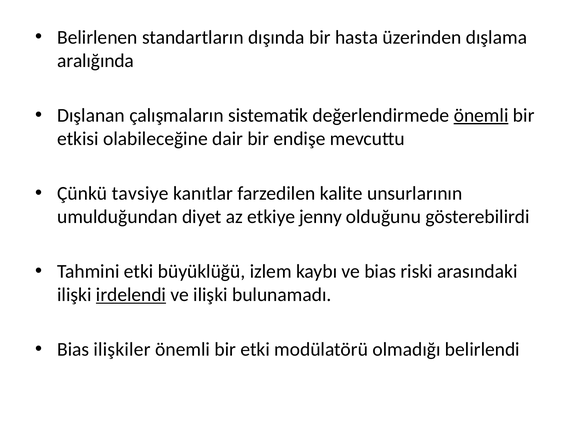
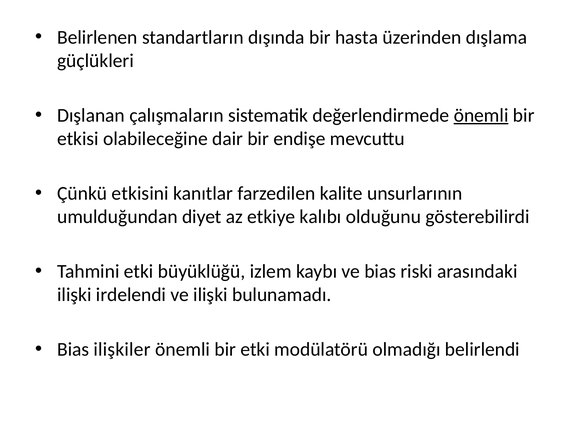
aralığında: aralığında -> güçlükleri (95, 61)
tavsiye: tavsiye -> etkisini (140, 194)
jenny: jenny -> kalıbı (320, 217)
irdelendi underline: present -> none (131, 295)
